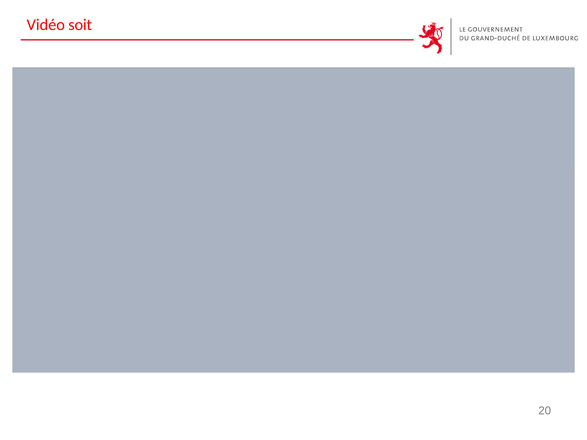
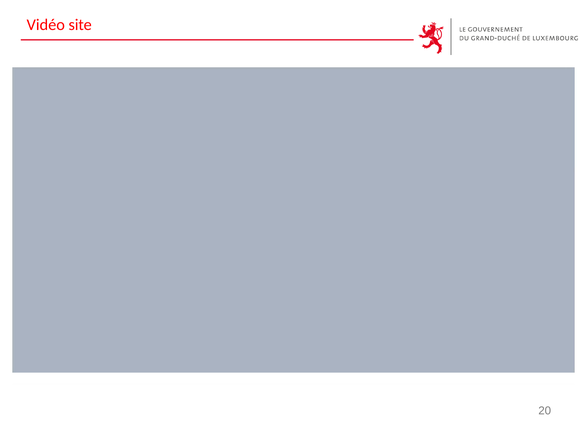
soit: soit -> site (80, 25)
